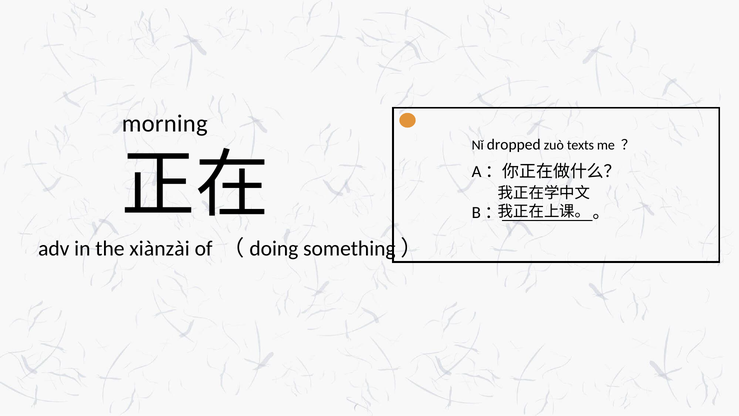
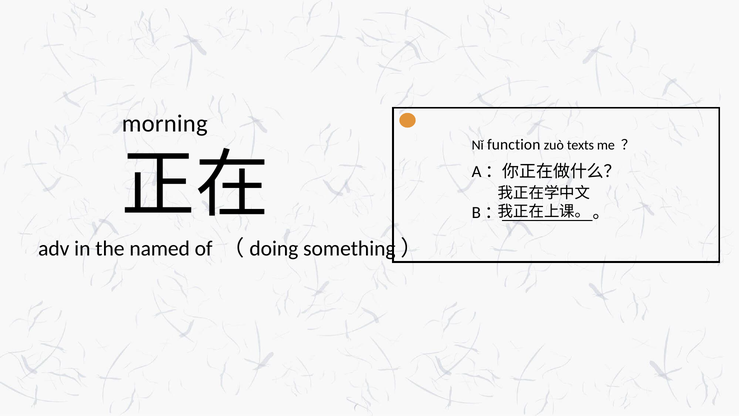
dropped: dropped -> function (514, 145)
xiànzài: xiànzài -> named (160, 249)
